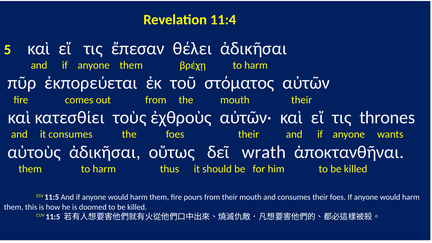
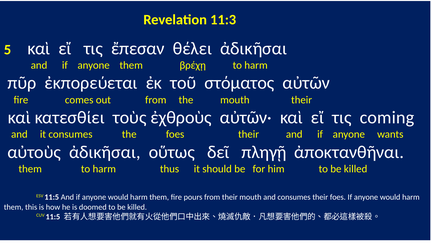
11:4: 11:4 -> 11:3 (223, 20)
thrones: thrones -> coming (387, 118)
wrath: wrath -> πληγῇ (264, 153)
